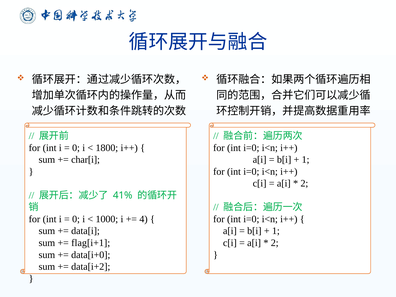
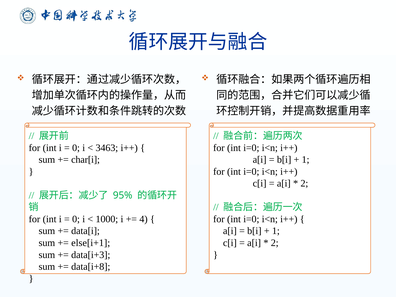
1800: 1800 -> 3463 (107, 148)
41%: 41% -> 95% (123, 195)
flag[i+1: flag[i+1 -> else[i+1 (91, 243)
data[i+0: data[i+0 -> data[i+3 (91, 255)
data[i+2: data[i+2 -> data[i+8 (91, 267)
